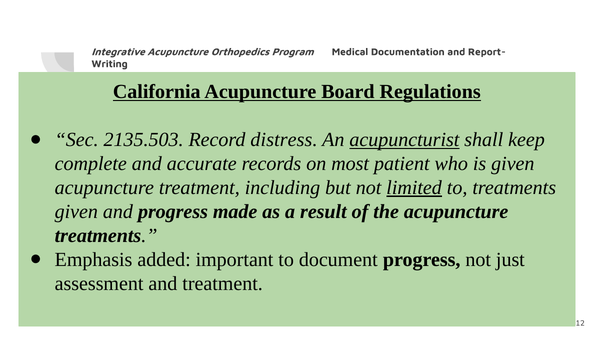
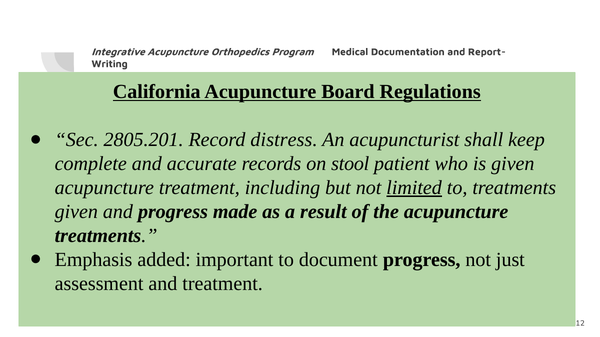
2135.503: 2135.503 -> 2805.201 (144, 140)
acupuncturist underline: present -> none (404, 140)
most: most -> stool (350, 164)
